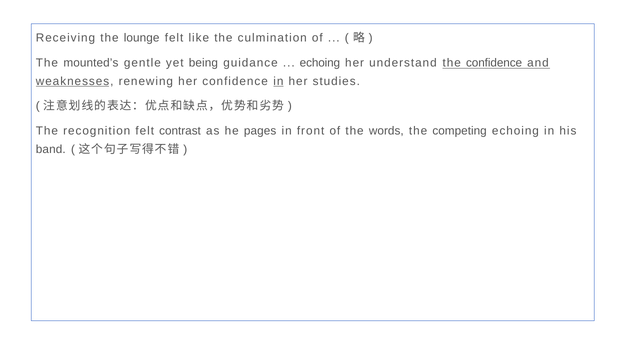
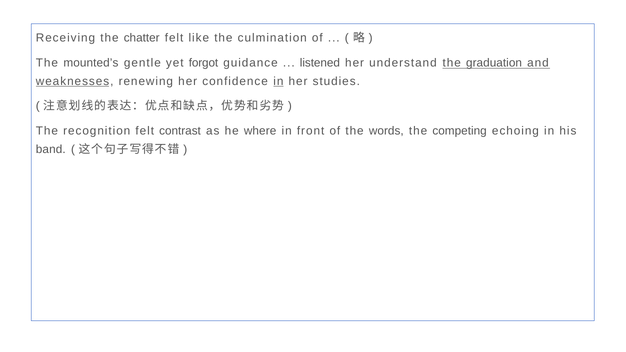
lounge: lounge -> chatter (142, 38)
being: being -> forgot (203, 63)
echoing: echoing -> listened (320, 63)
the confidence: confidence -> graduation (494, 63)
pages: pages -> where (260, 131)
